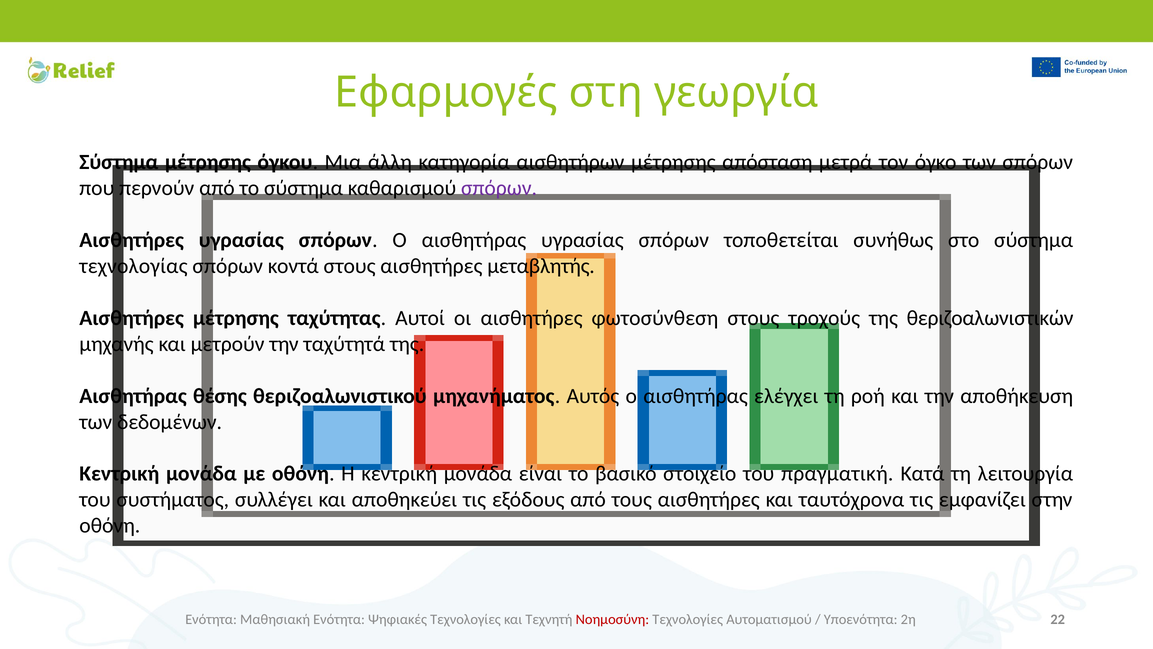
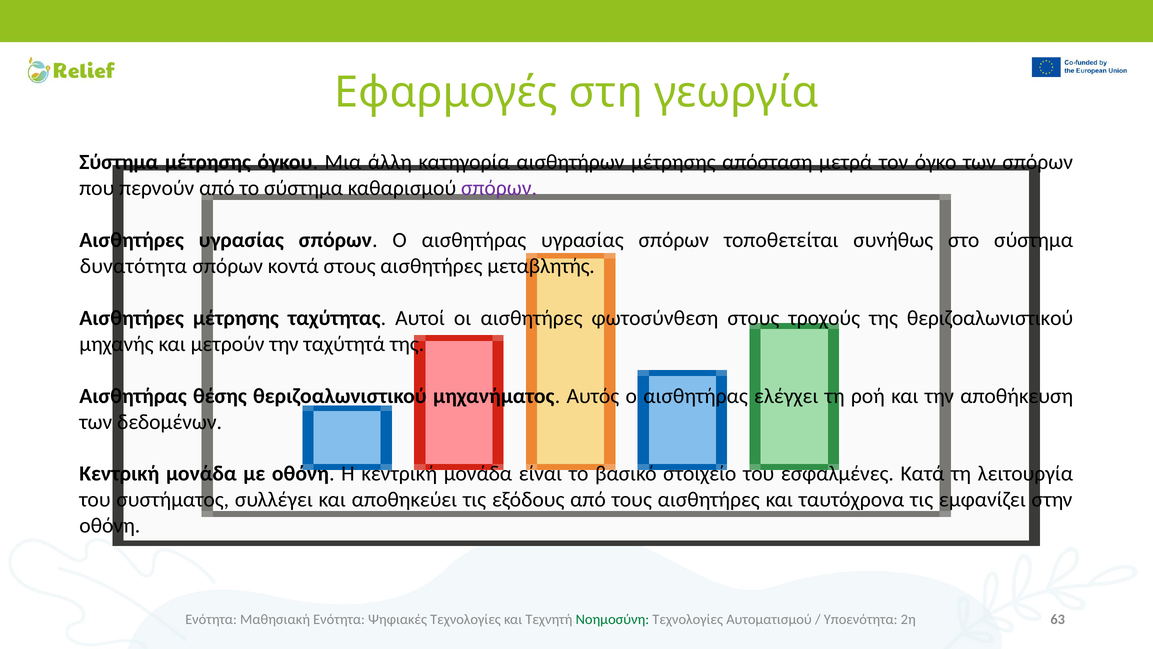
τεχνολογίας: τεχνολογίας -> δυνατότητα (133, 266)
της θεριζοαλωνιστικών: θεριζοαλωνιστικών -> θεριζοαλωνιστικού (990, 318)
πραγματική: πραγματική -> εσφαλμένες (837, 474)
Νοημοσύνη colour: red -> green (612, 619)
22: 22 -> 63 (1058, 619)
